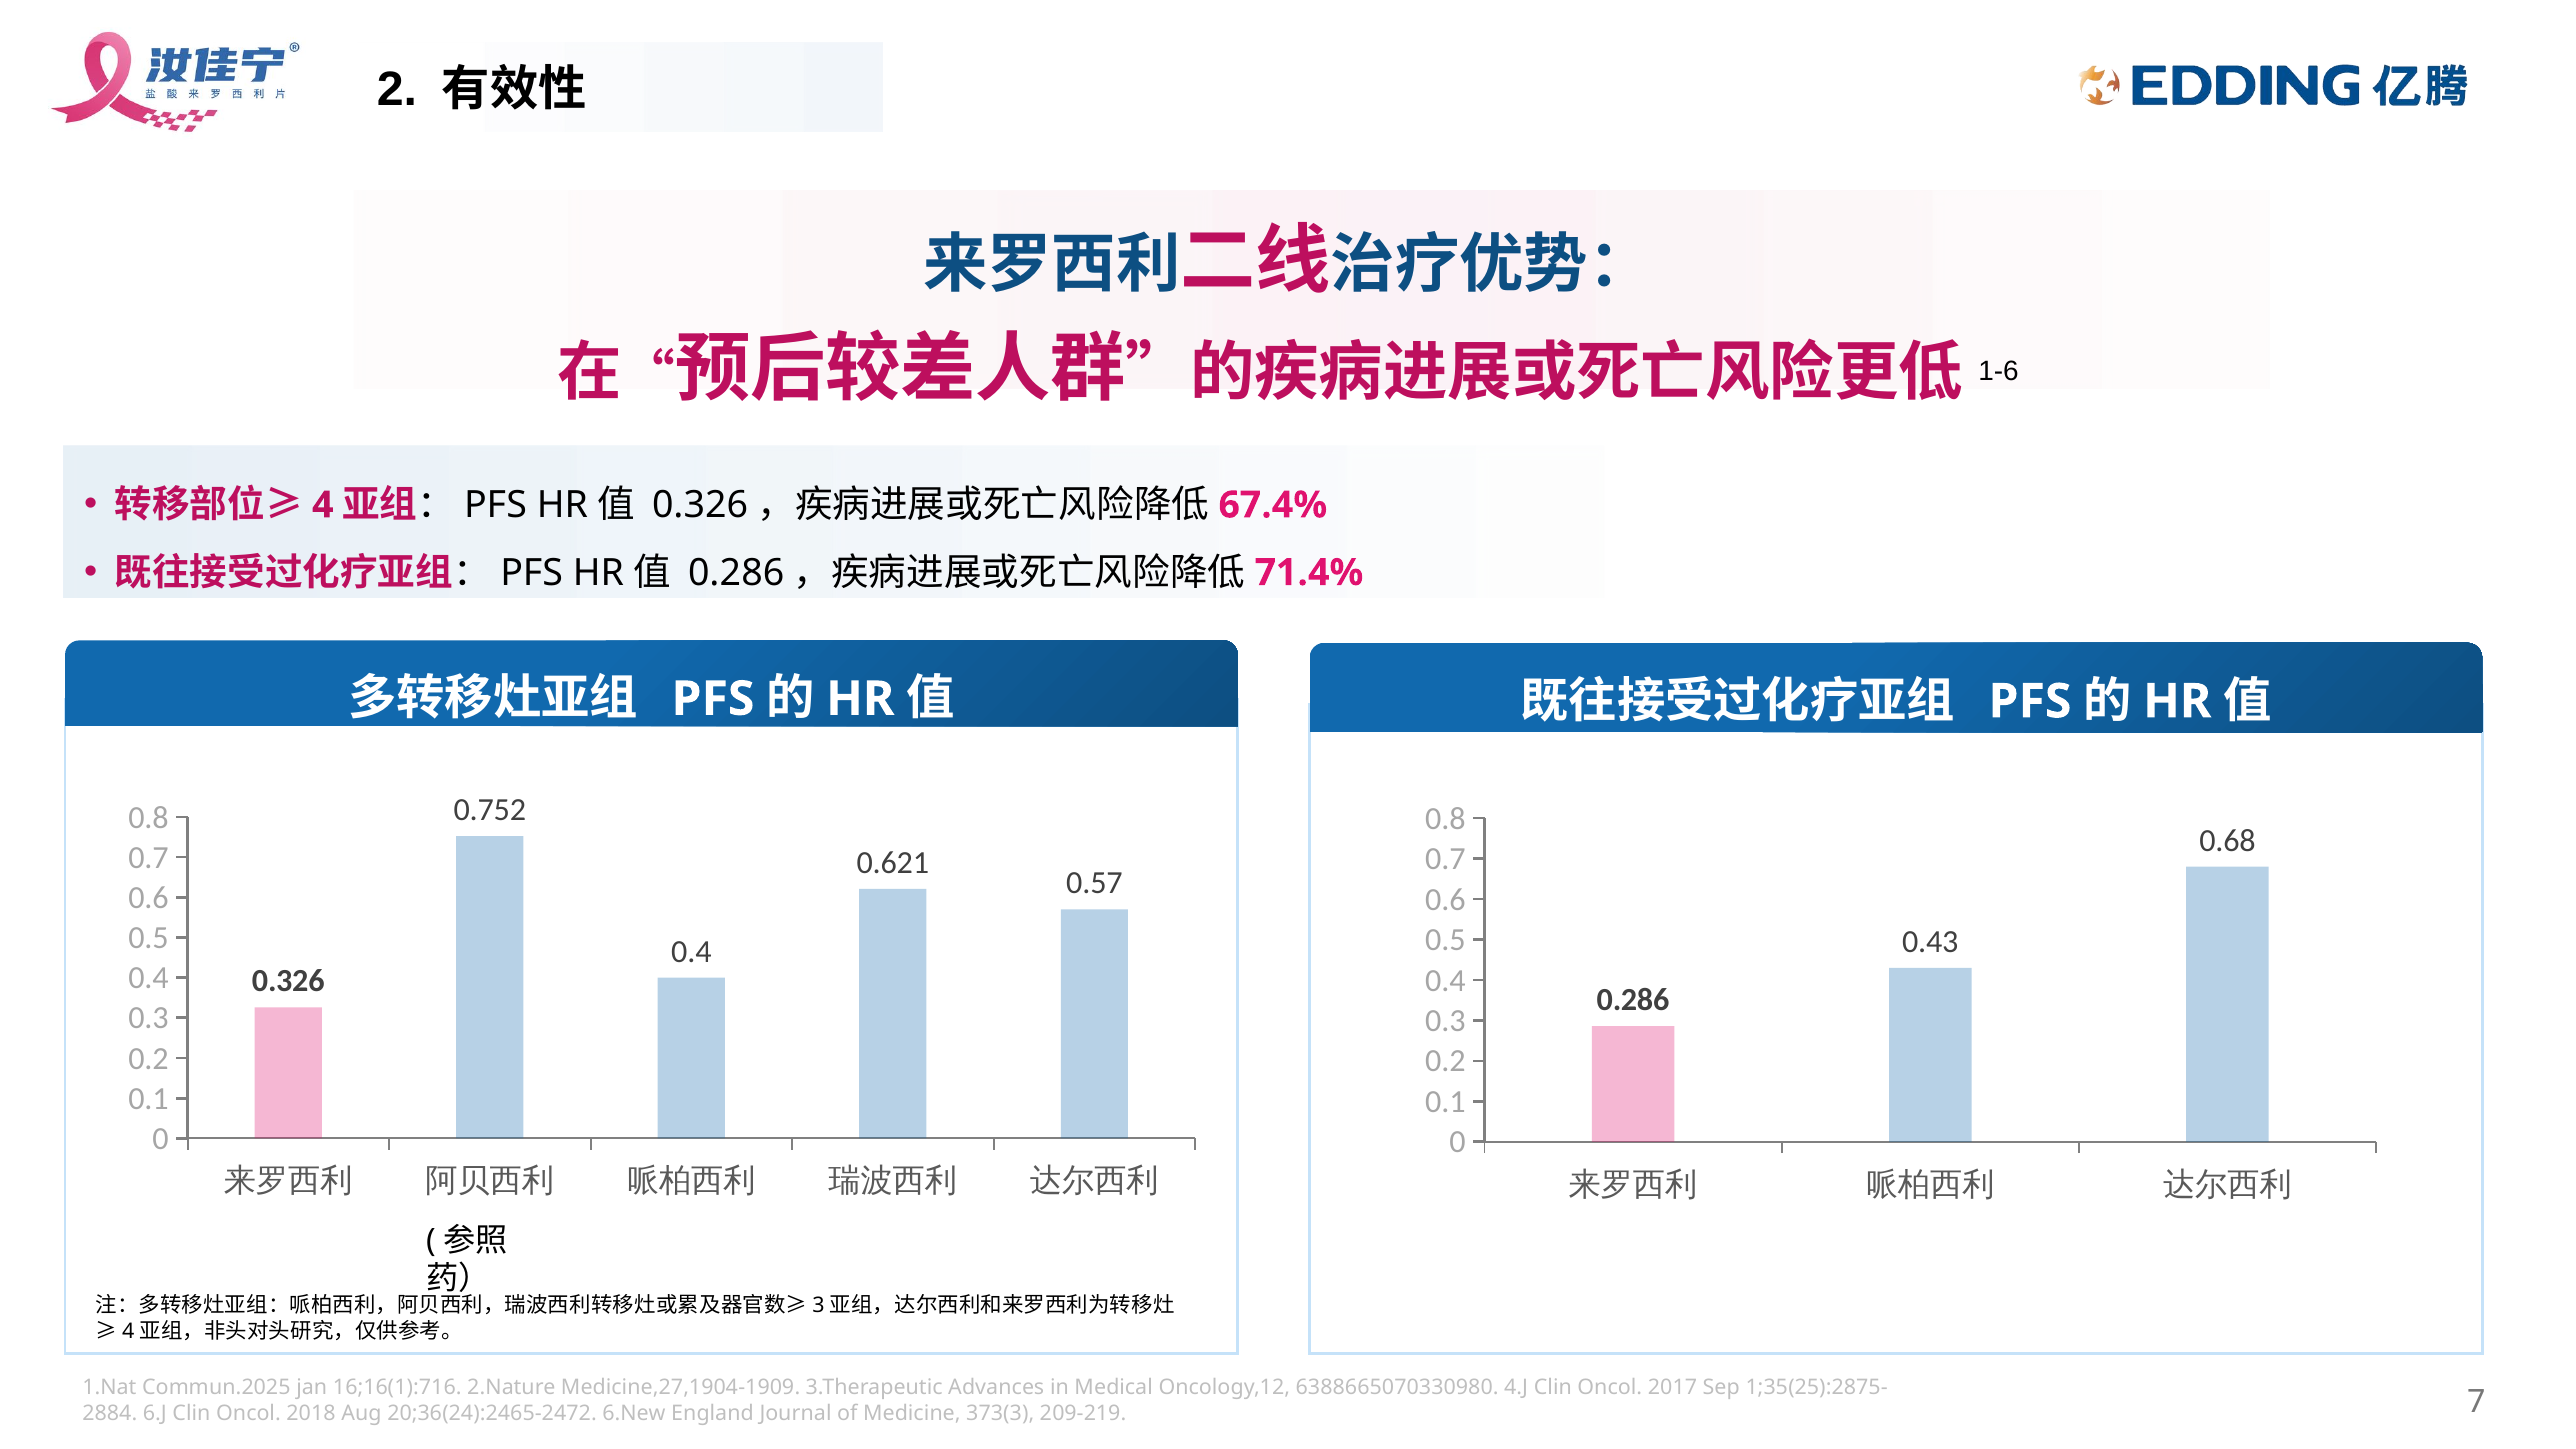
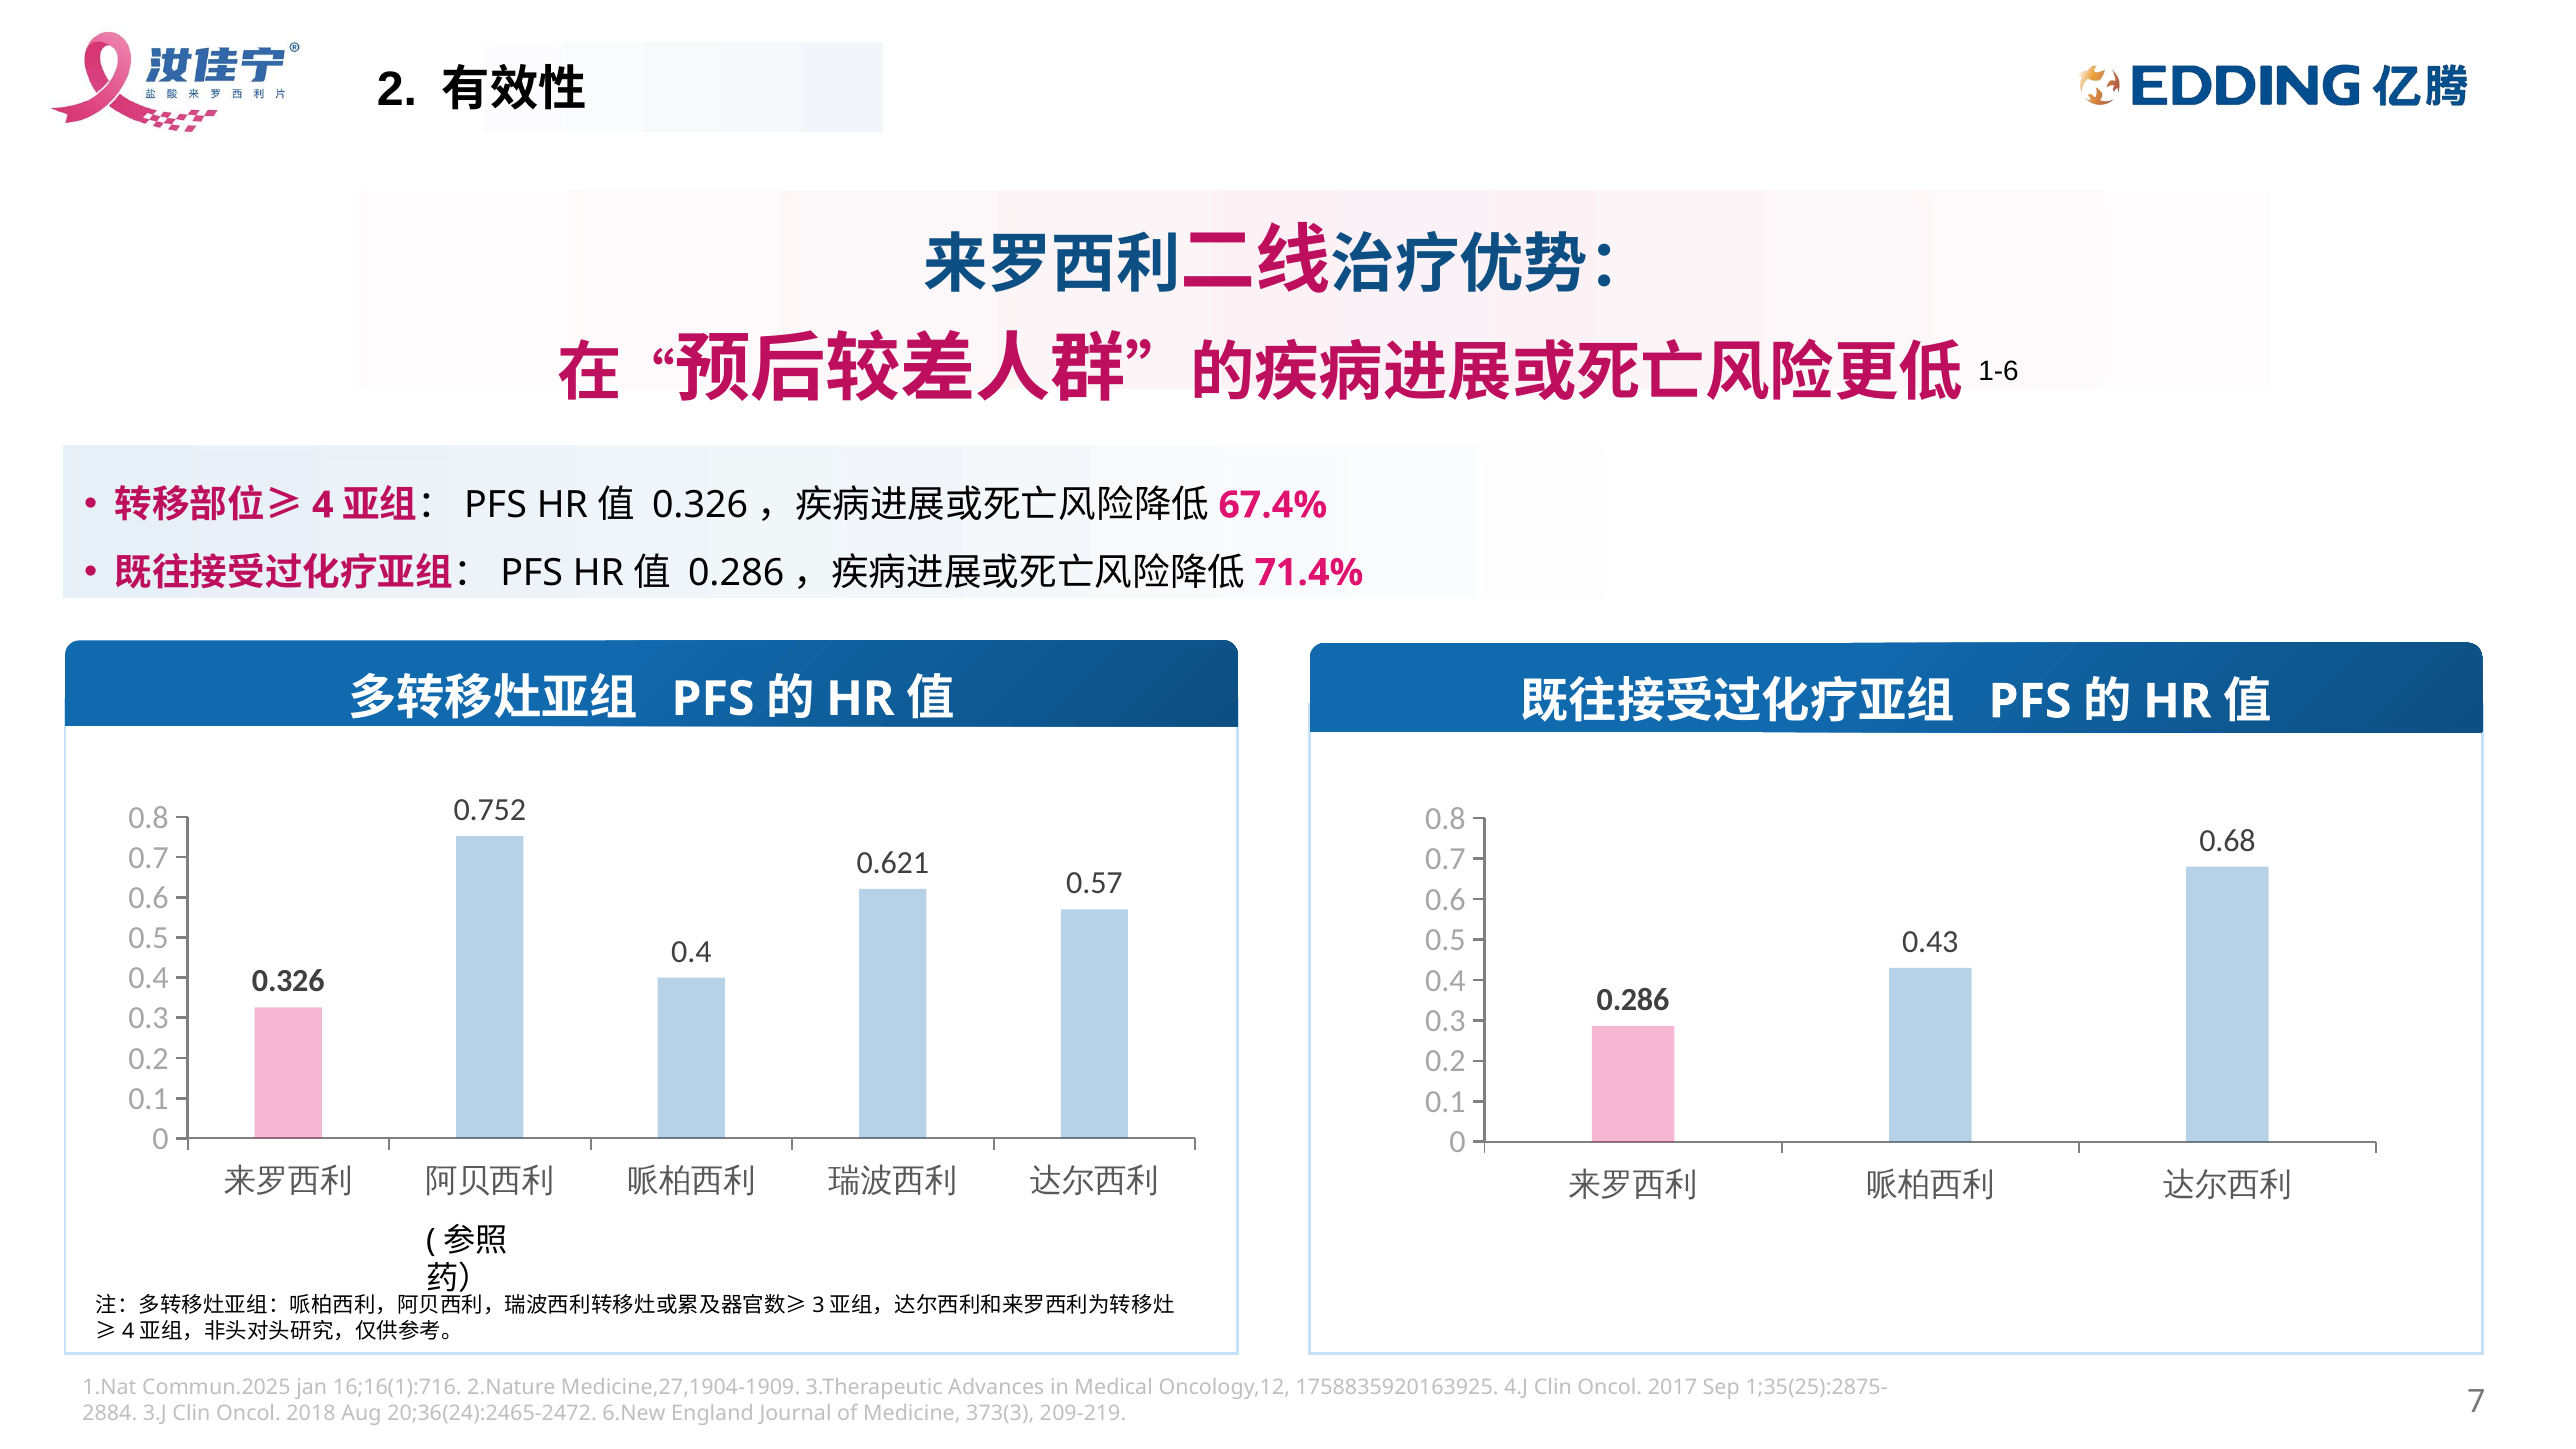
6388665070330980: 6388665070330980 -> 1758835920163925 (1397, 1388)
6.J: 6.J -> 3.J (155, 1413)
